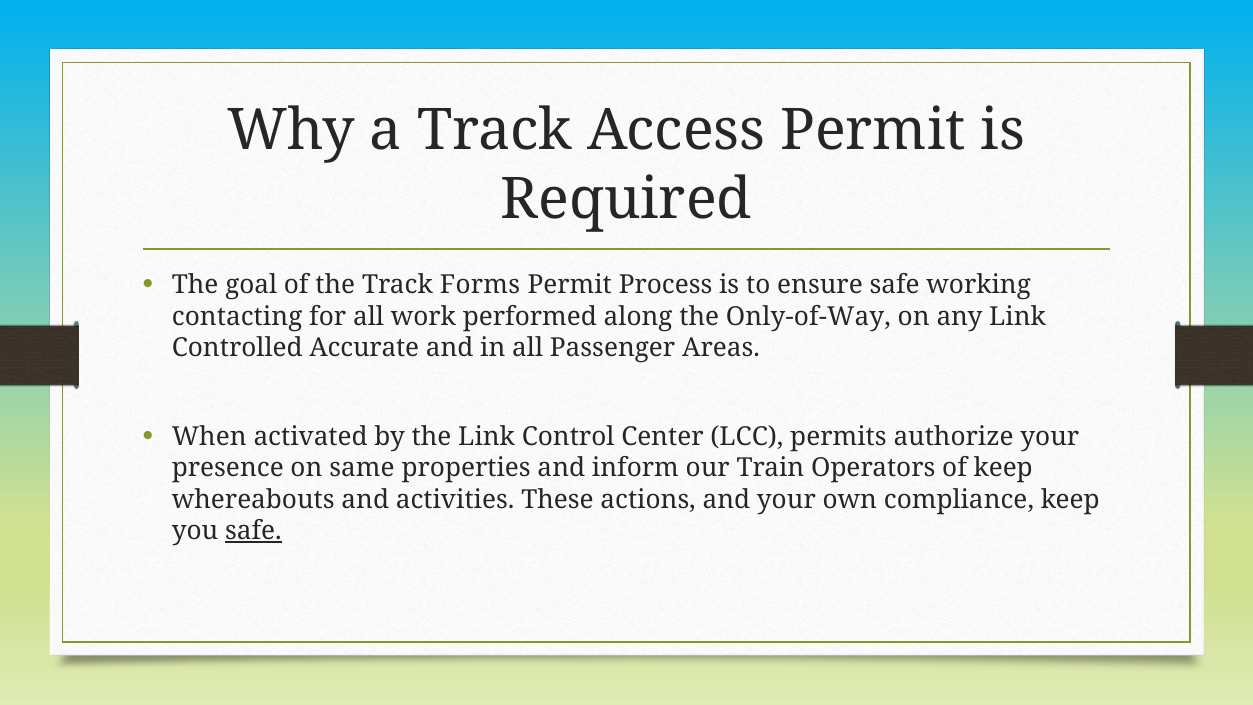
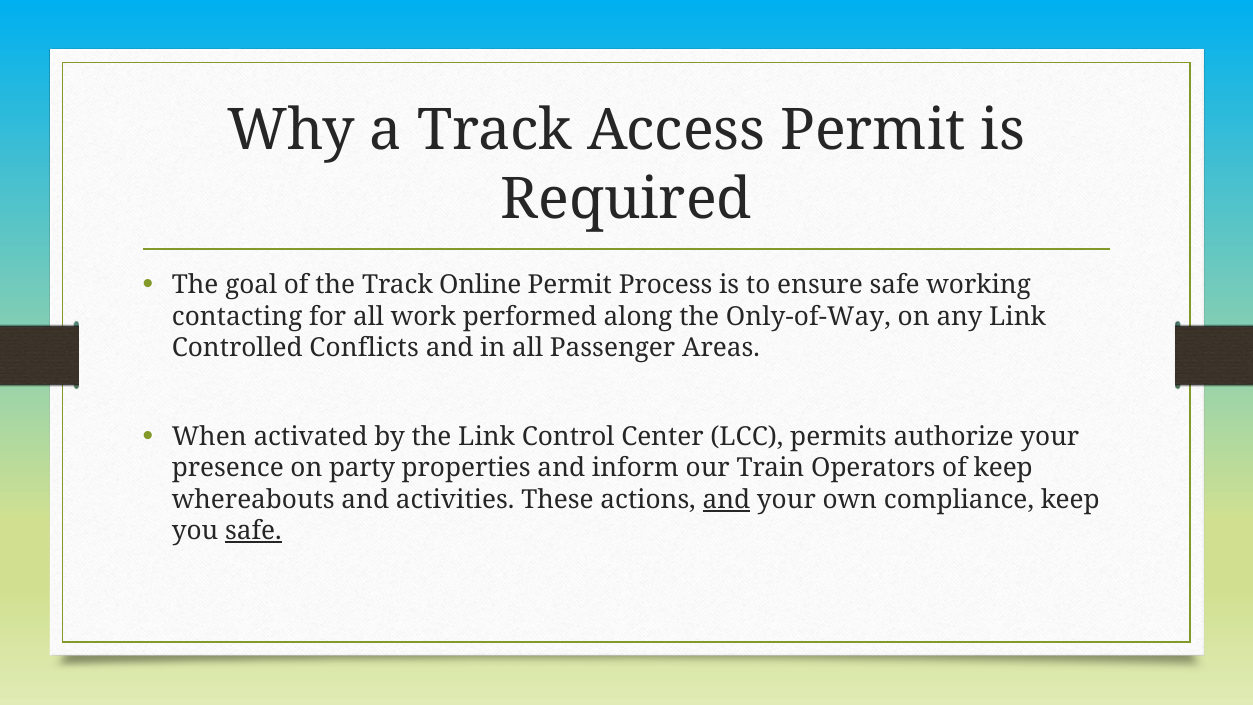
Forms: Forms -> Online (480, 285)
Accurate: Accurate -> Conflicts (364, 348)
same: same -> party (362, 468)
and underline: none -> present (726, 499)
